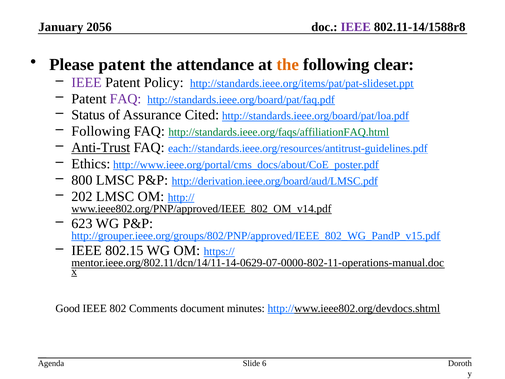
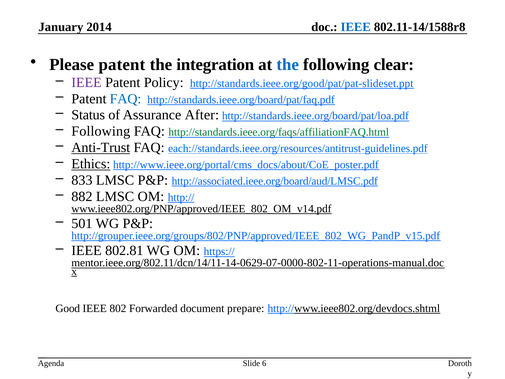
2056: 2056 -> 2014 (99, 27)
IEEE colour: purple -> blue (356, 27)
attendance: attendance -> integration (215, 65)
the colour: orange -> blue (288, 65)
http://standards.ieee.org/items/pat/pat-slideset.ppt: http://standards.ieee.org/items/pat/pat-slideset.ppt -> http://standards.ieee.org/good/pat/pat-slideset.ppt (302, 83)
FAQ colour: purple -> blue (126, 99)
Cited: Cited -> After (202, 115)
Ethics underline: none -> present (91, 164)
800: 800 -> 833 (82, 180)
http://derivation.ieee.org/board/aud/LMSC.pdf: http://derivation.ieee.org/board/aud/LMSC.pdf -> http://associated.ieee.org/board/aud/LMSC.pdf (275, 181)
202: 202 -> 882 (82, 196)
623: 623 -> 501 (82, 223)
802.15: 802.15 -> 802.81 (124, 250)
Comments: Comments -> Forwarded (153, 308)
minutes: minutes -> prepare (246, 308)
